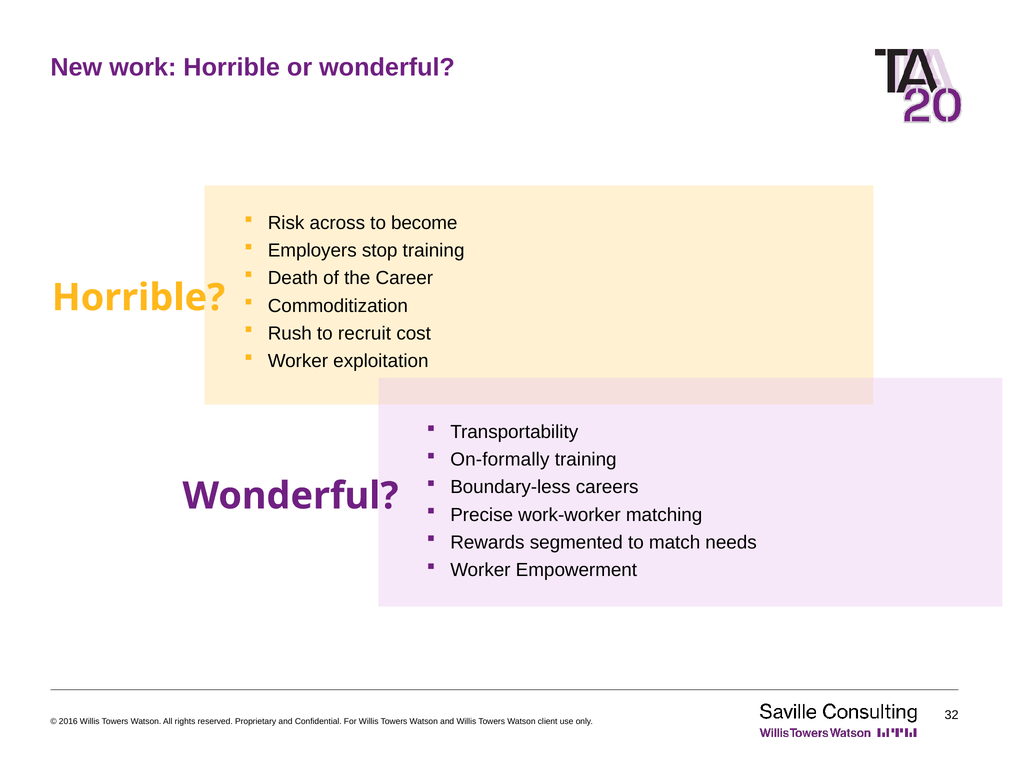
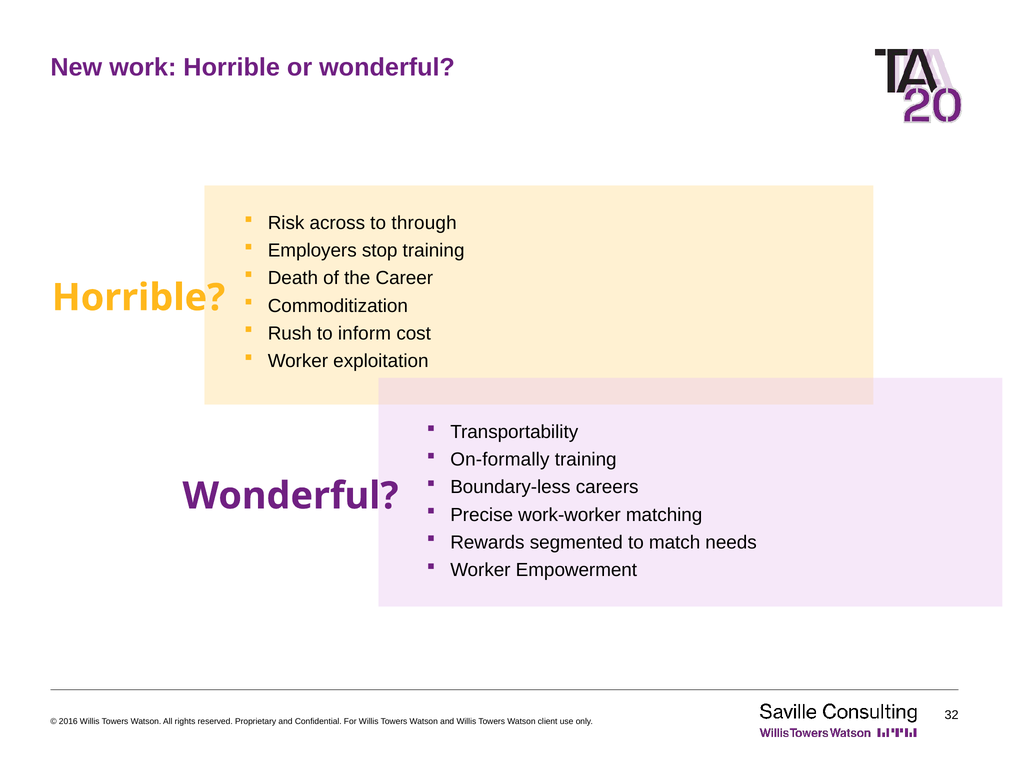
become: become -> through (424, 223)
recruit: recruit -> inform (364, 333)
